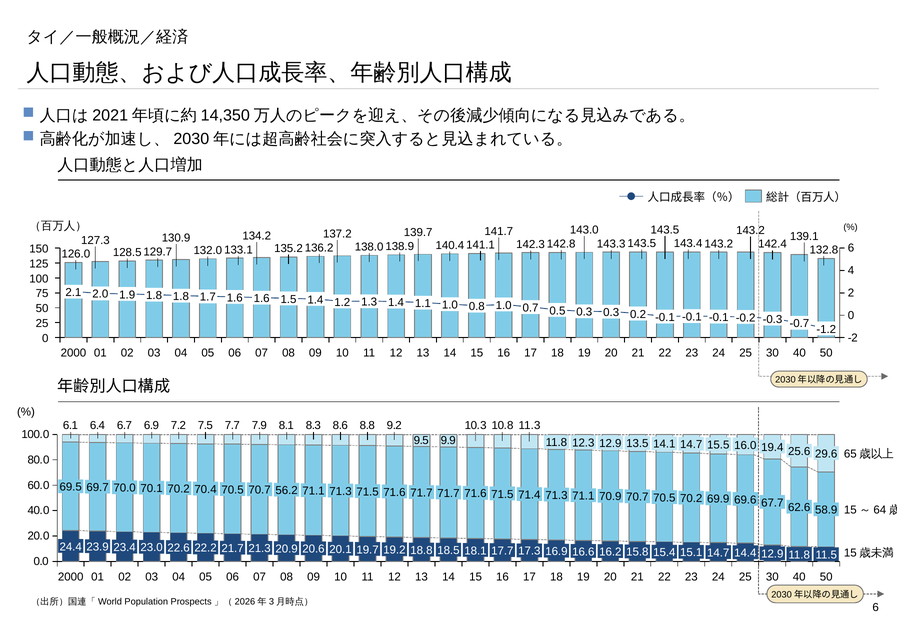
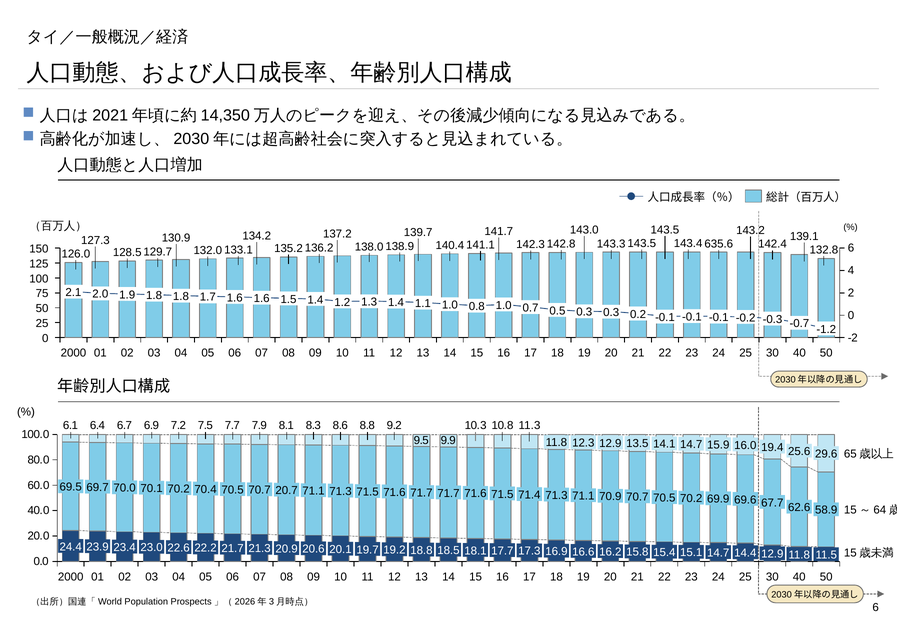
143.2: 143.2 -> 635.6 (719, 244)
15.5: 15.5 -> 15.9 (718, 445)
56.2: 56.2 -> 20.7 (287, 491)
